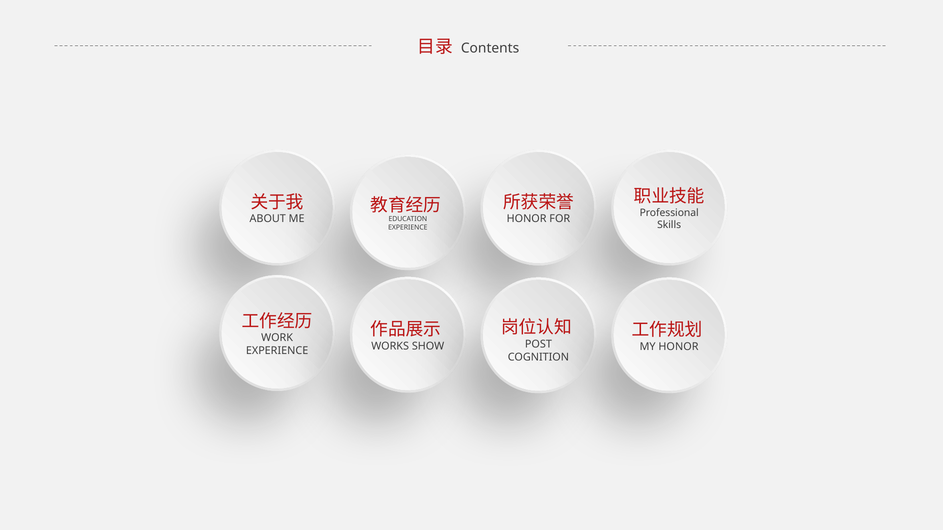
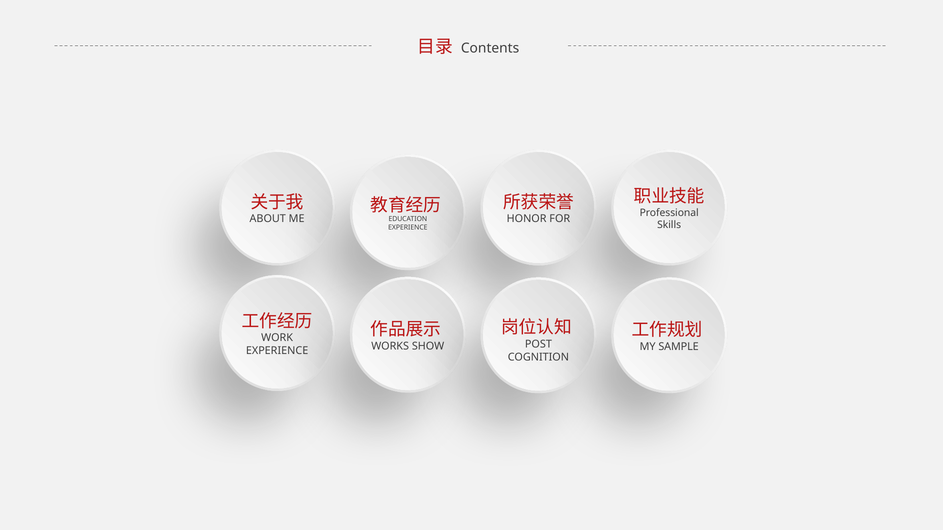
HONOR: HONOR -> SAMPLE (679, 347)
